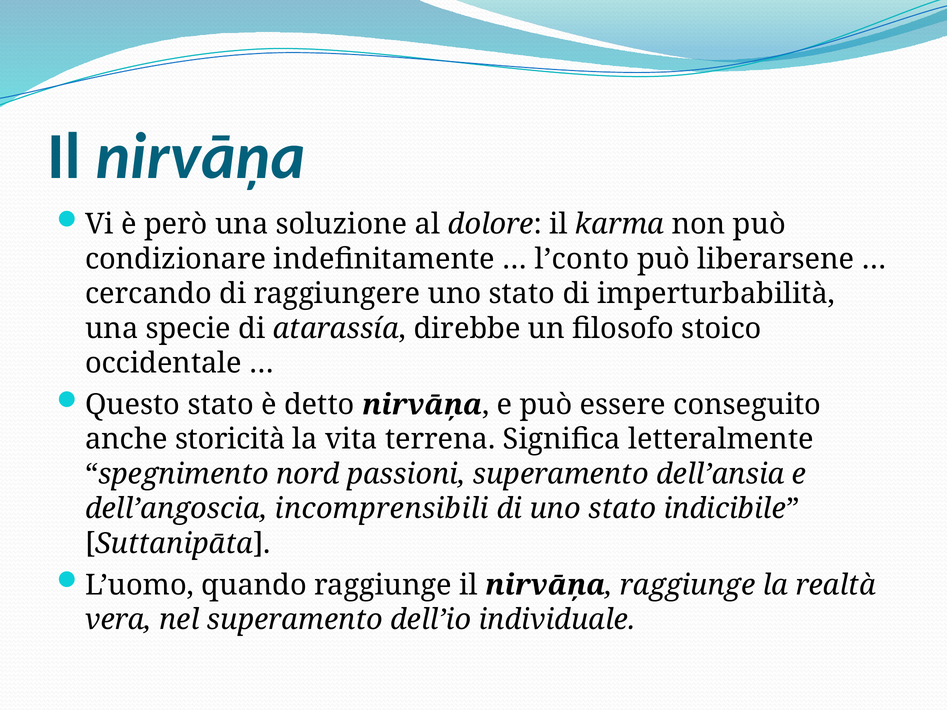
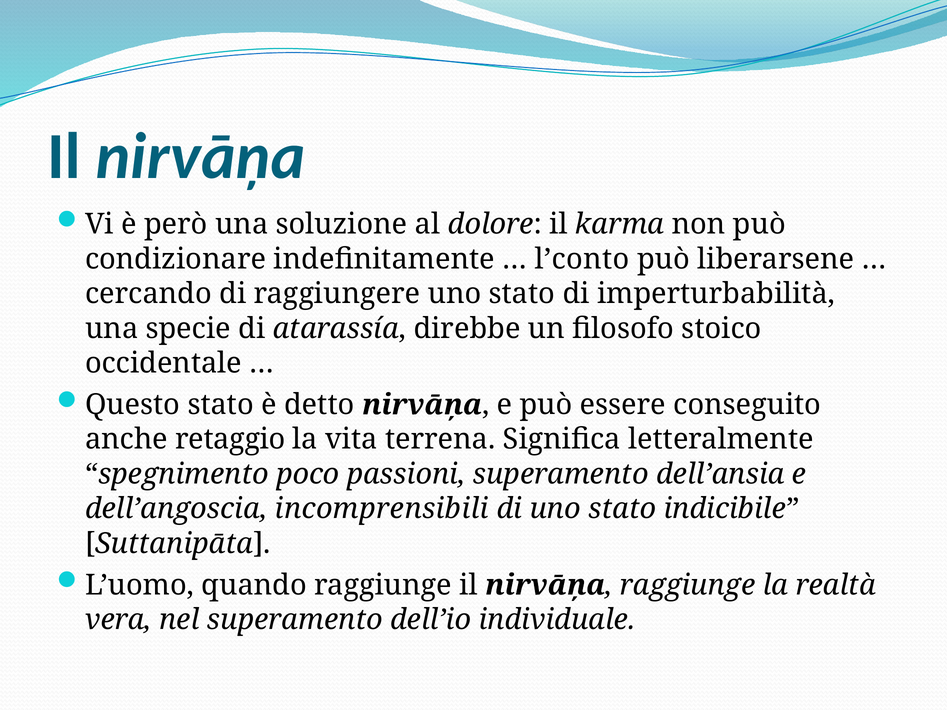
storicità: storicità -> retaggio (230, 440)
nord: nord -> poco (308, 474)
